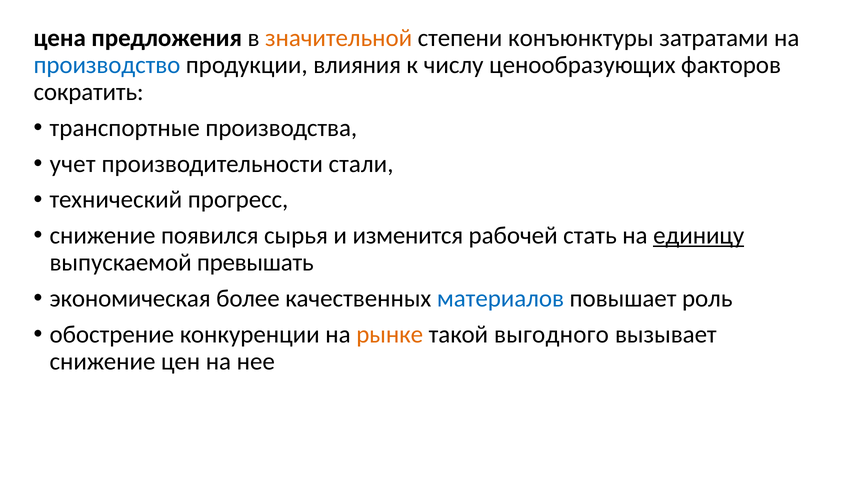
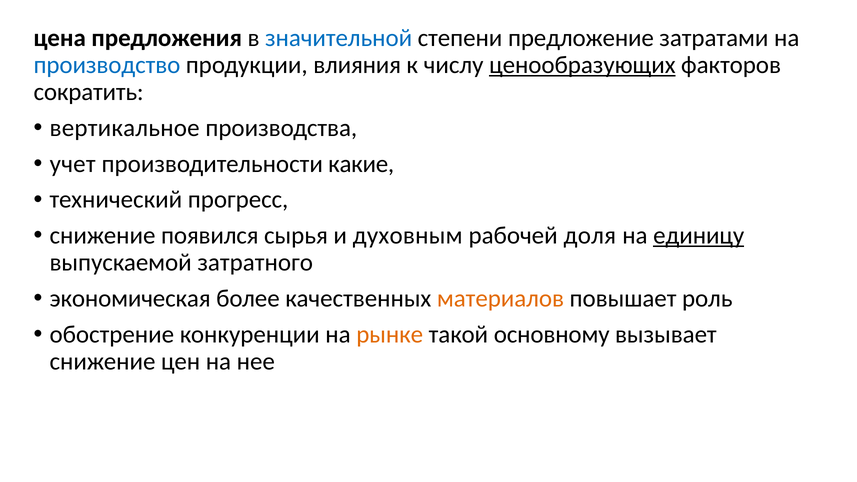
значительной colour: orange -> blue (339, 38)
конъюнктуры: конъюнктуры -> предложение (581, 38)
ценообразующих underline: none -> present (582, 65)
транспортные: транспортные -> вертикальное (125, 128)
стали: стали -> какие (361, 164)
изменится: изменится -> духовным (408, 236)
стать: стать -> доля (590, 236)
превышать: превышать -> затратного (255, 263)
материалов colour: blue -> orange (500, 298)
выгодного: выгодного -> основному (552, 334)
